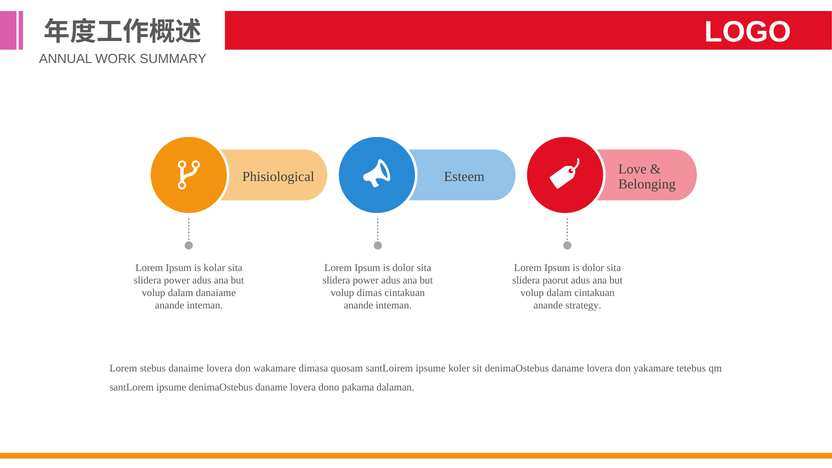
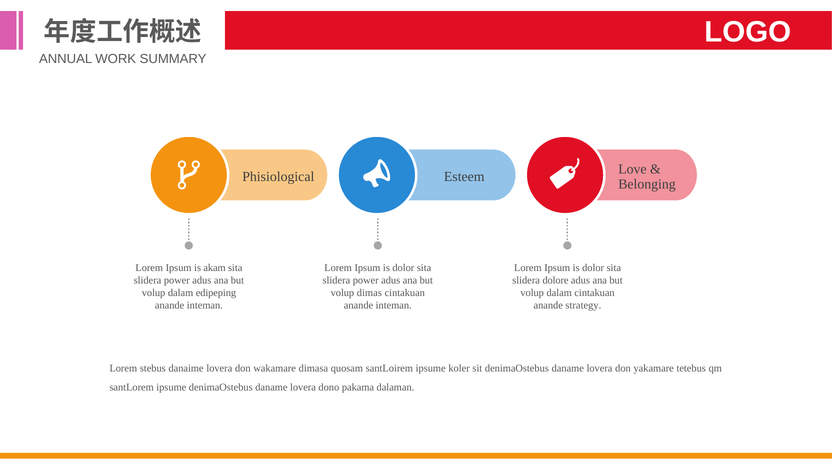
kolar: kolar -> akam (215, 268)
paorut: paorut -> dolore (555, 280)
danaiame: danaiame -> edipeping (216, 293)
